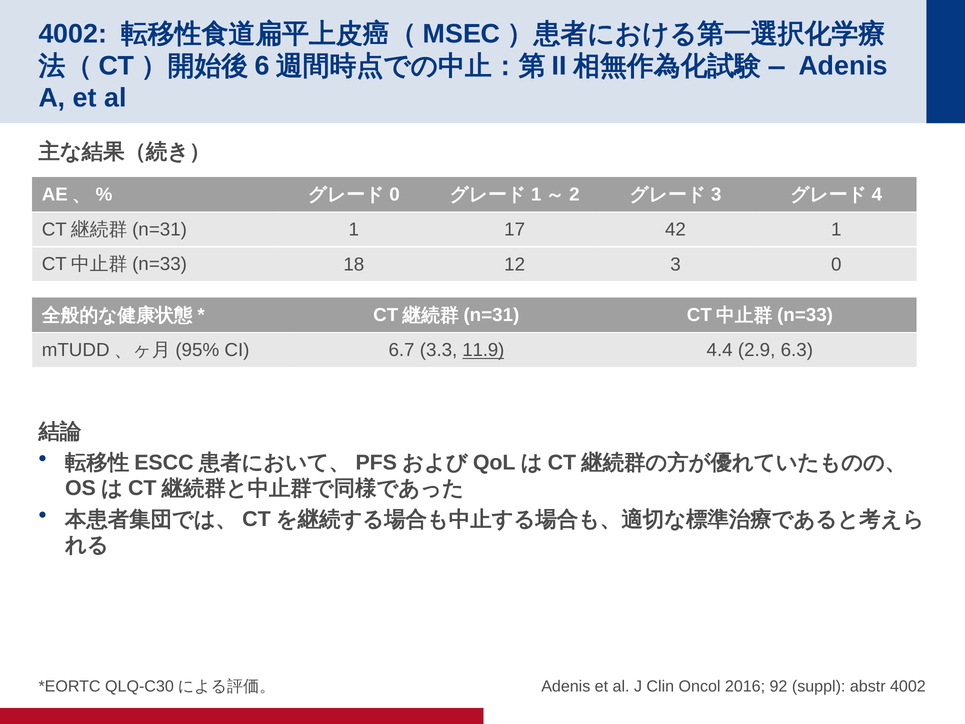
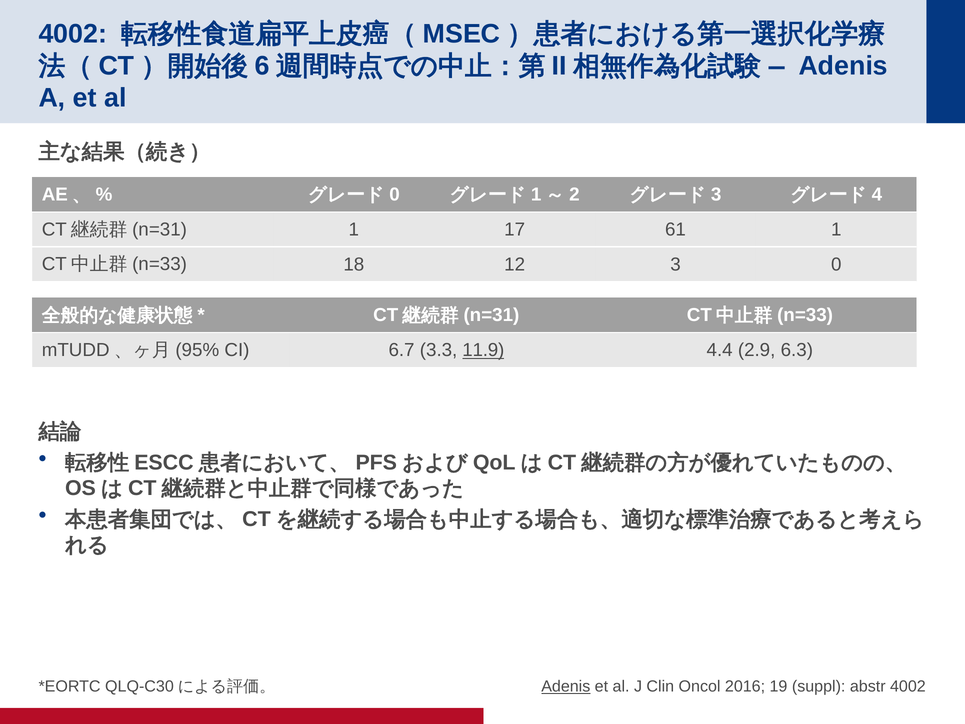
42: 42 -> 61 (675, 230)
Adenis underline: none -> present (566, 686)
92: 92 -> 19 (778, 686)
